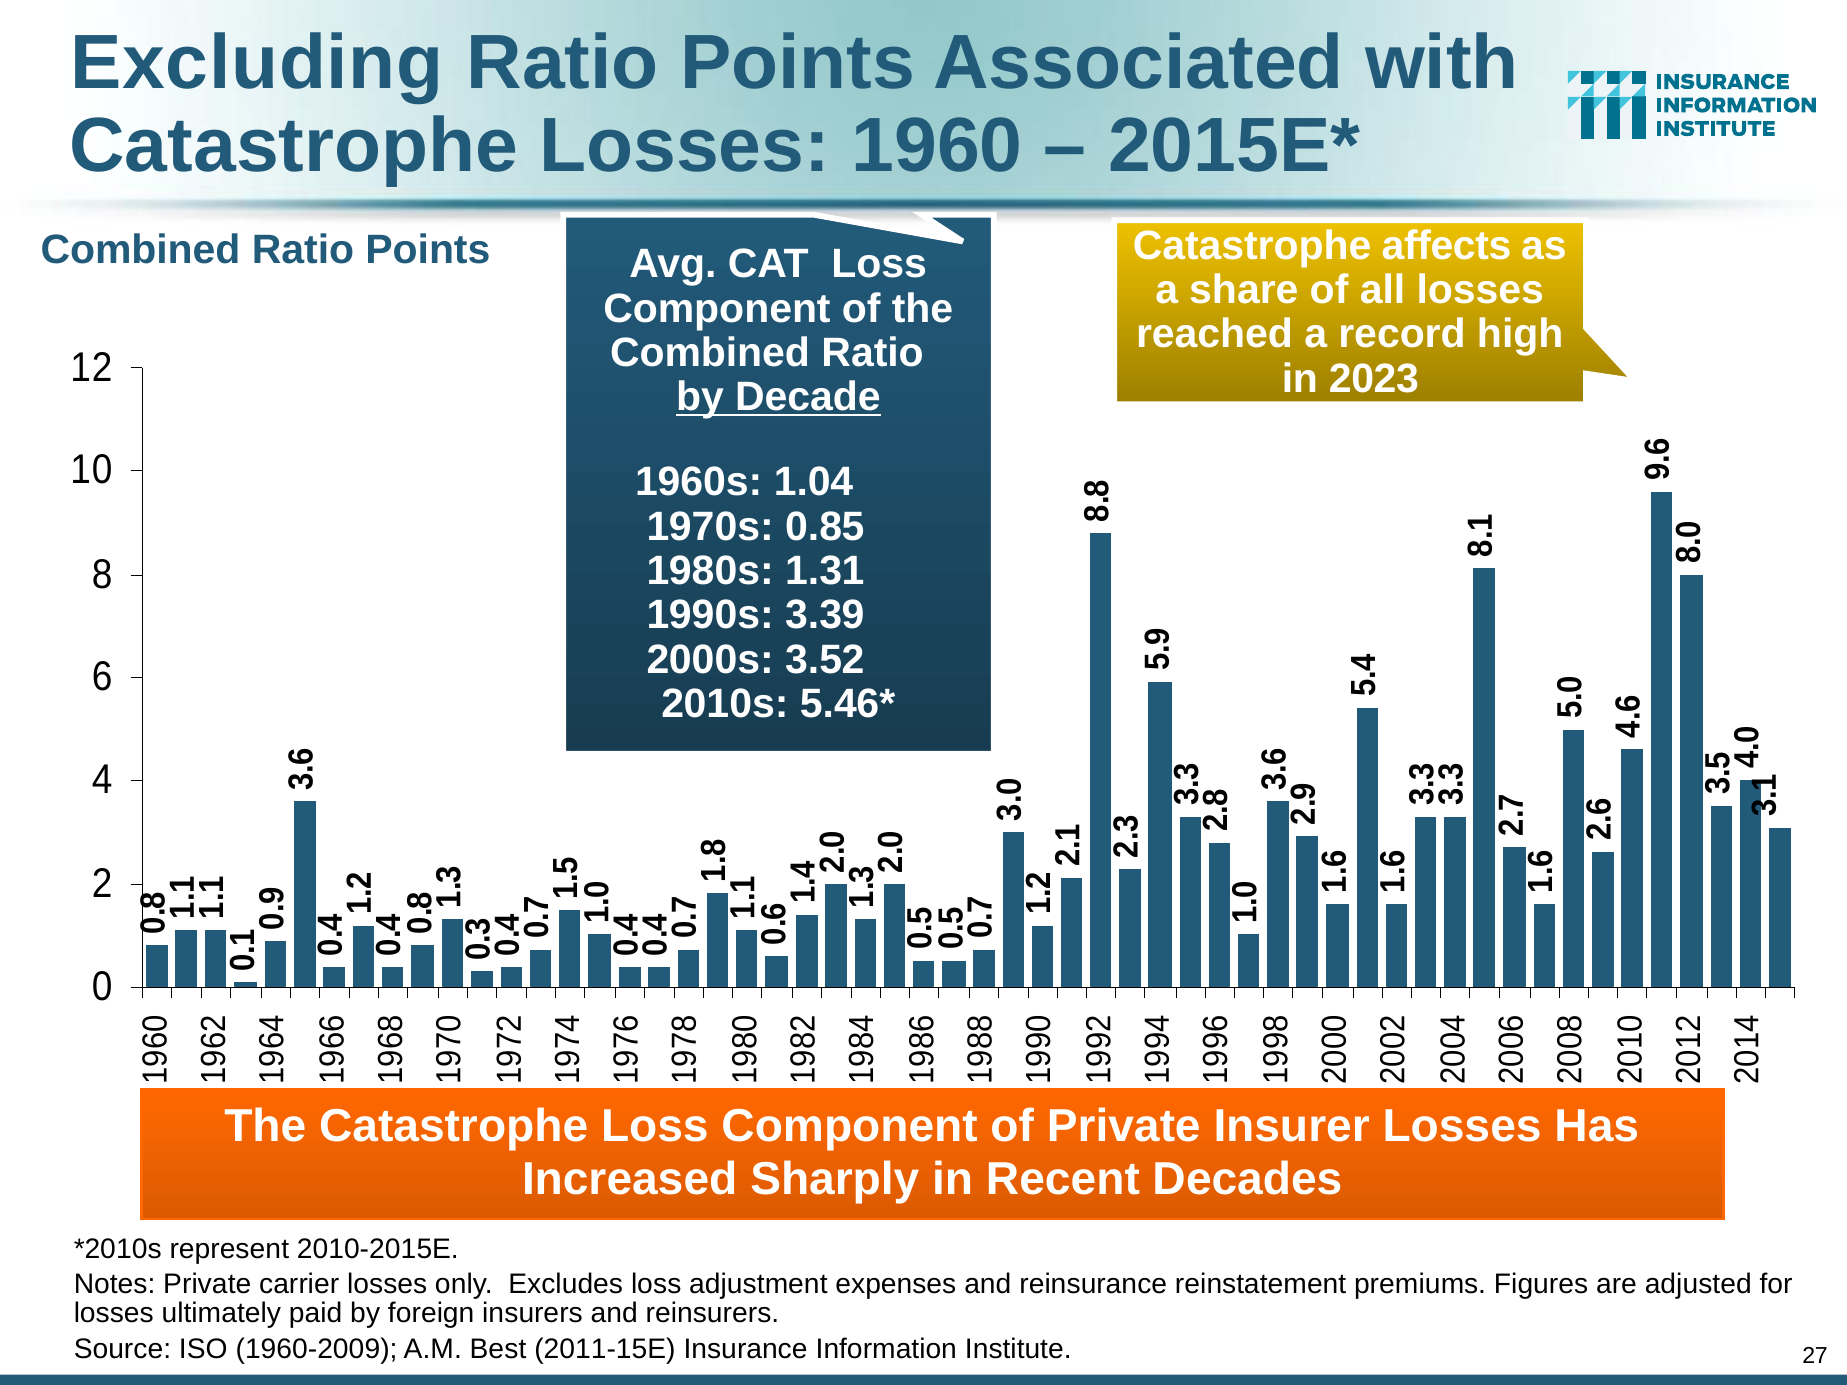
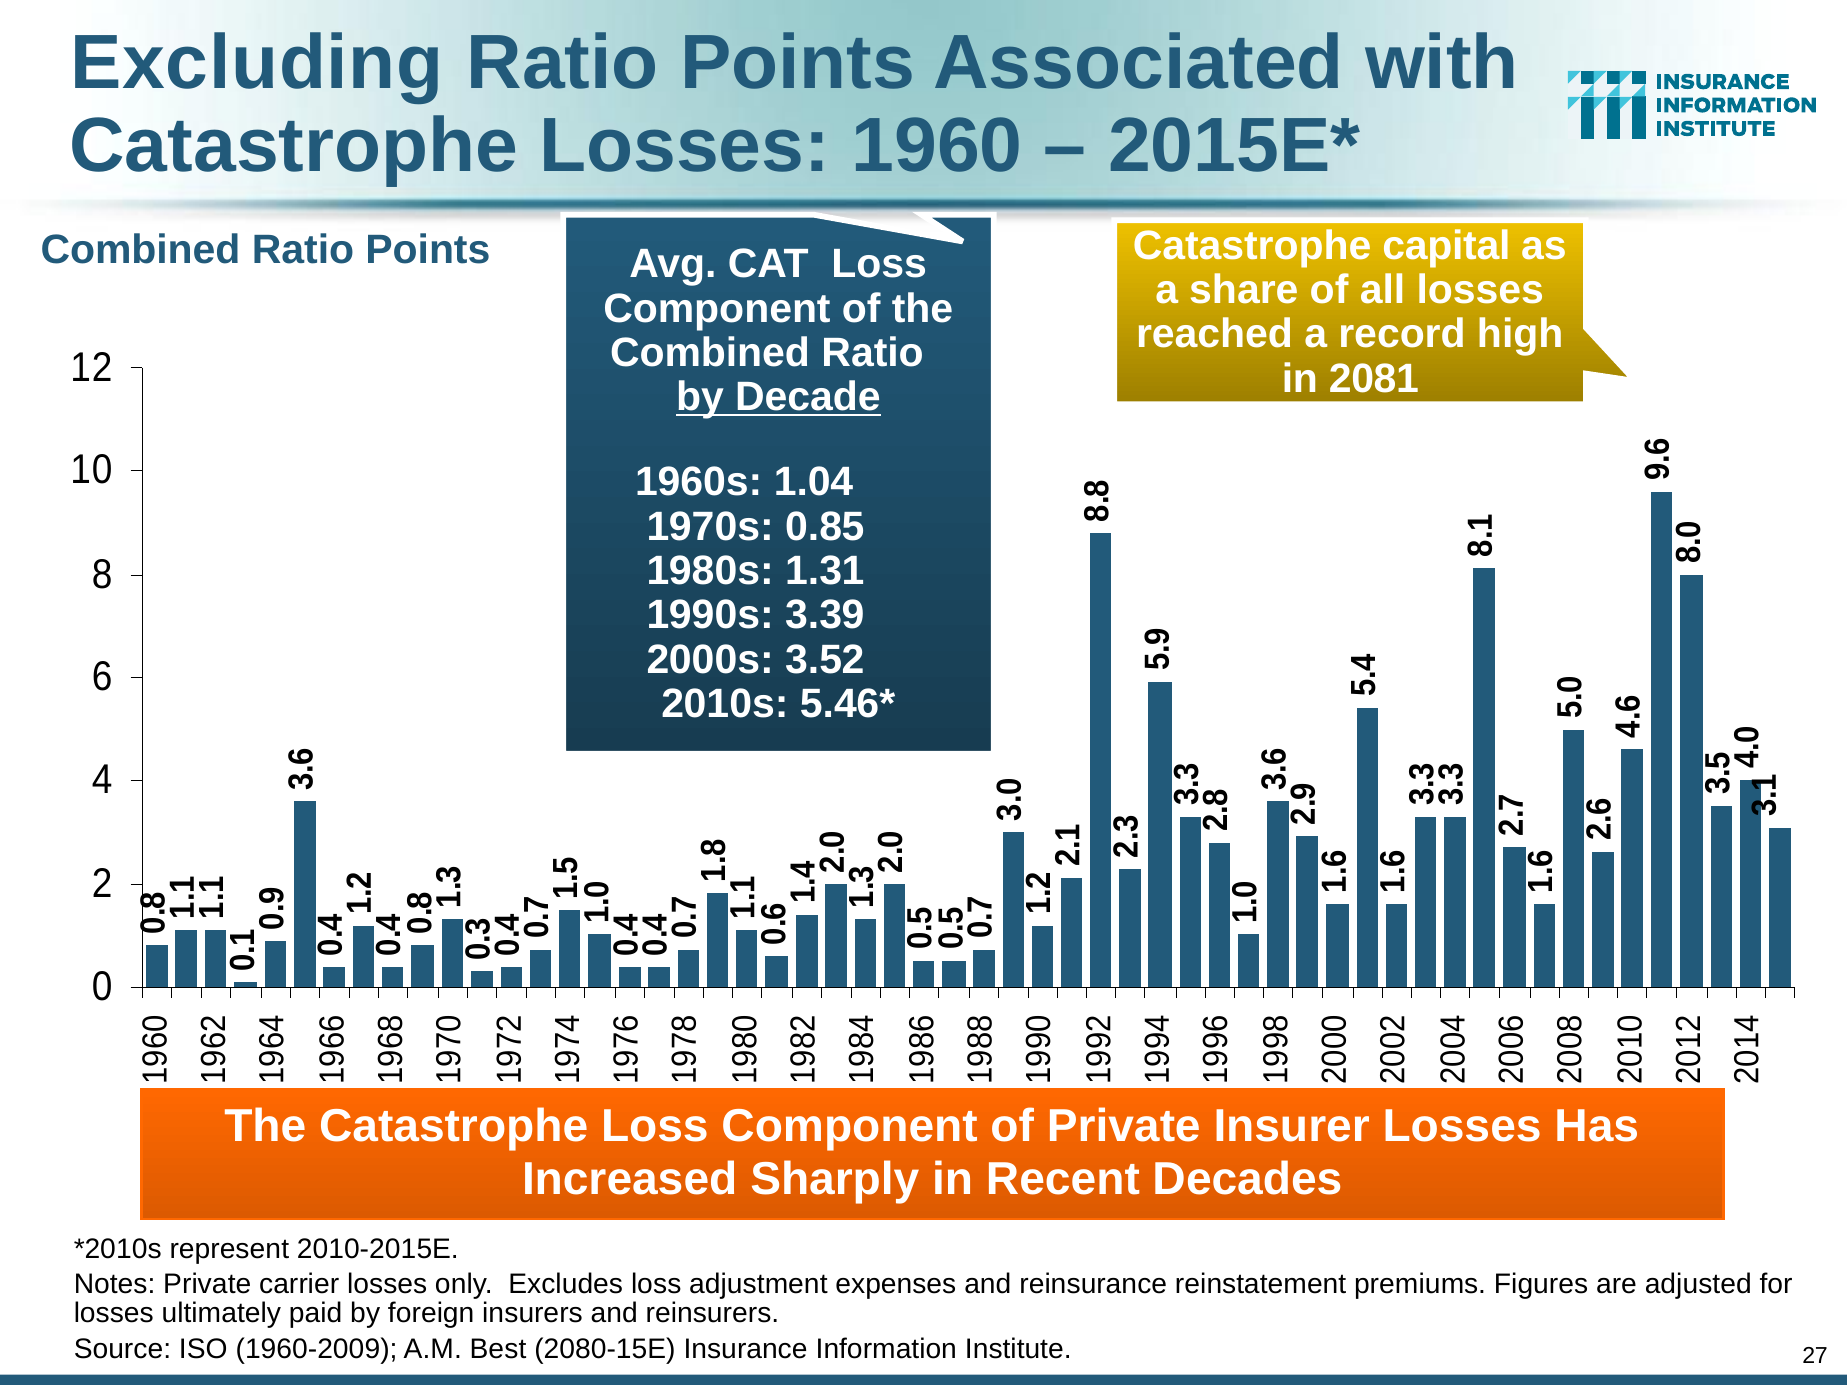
affects: affects -> capital (1446, 246)
2023: 2023 -> 2081 (1374, 379)
2011-15E: 2011-15E -> 2080-15E (605, 1350)
